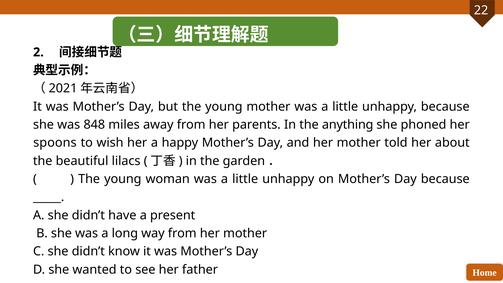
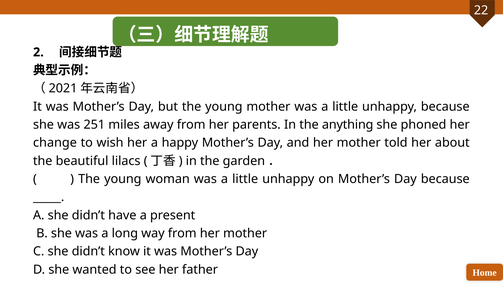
848: 848 -> 251 (94, 125)
spoons: spoons -> change (55, 143)
